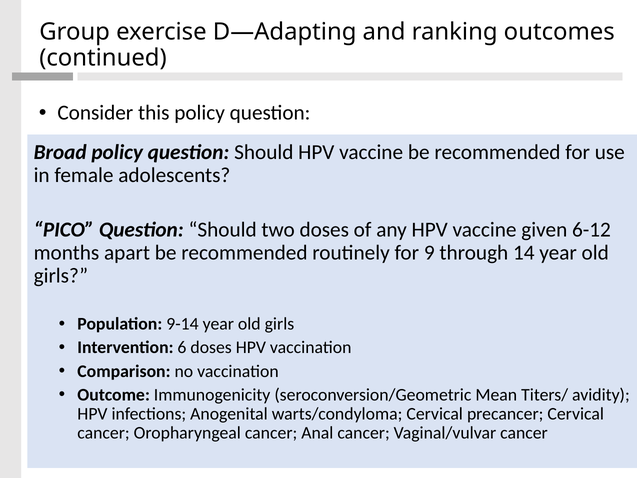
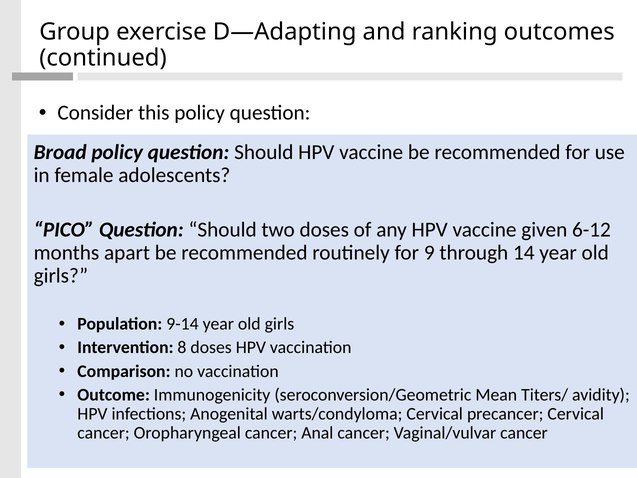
6: 6 -> 8 (182, 347)
